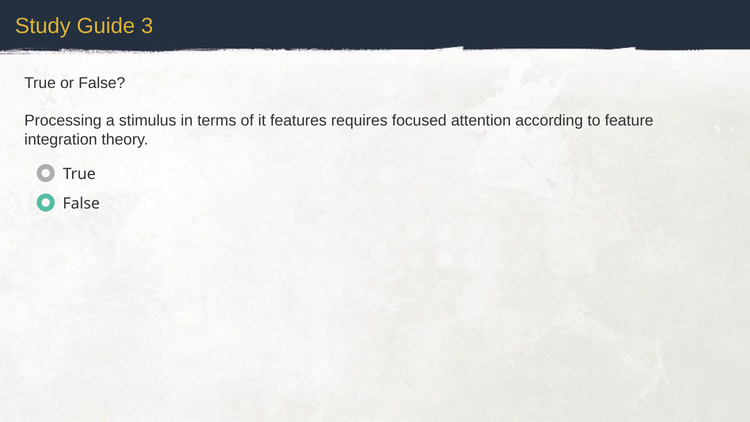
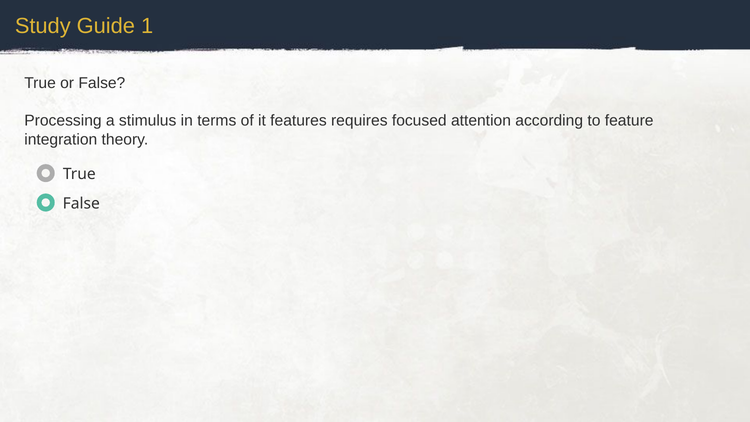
3: 3 -> 1 (147, 26)
